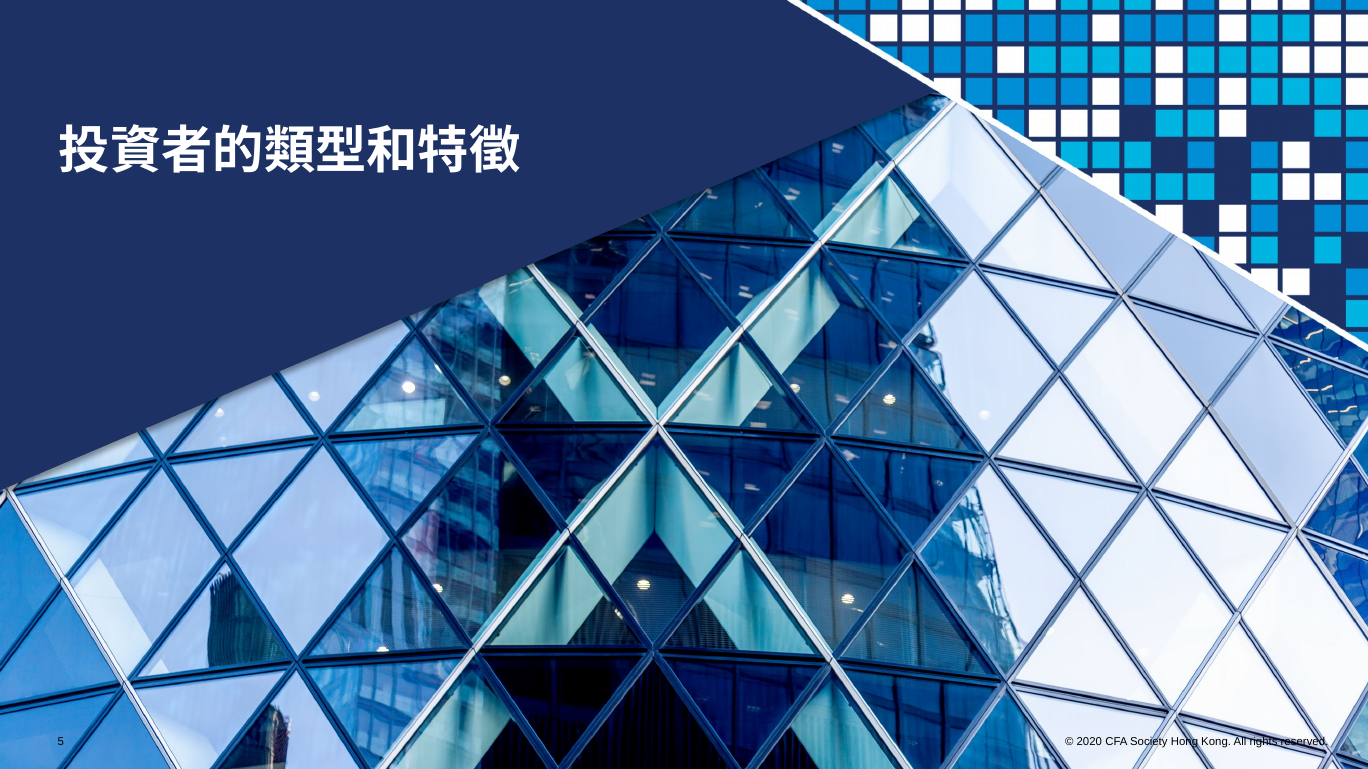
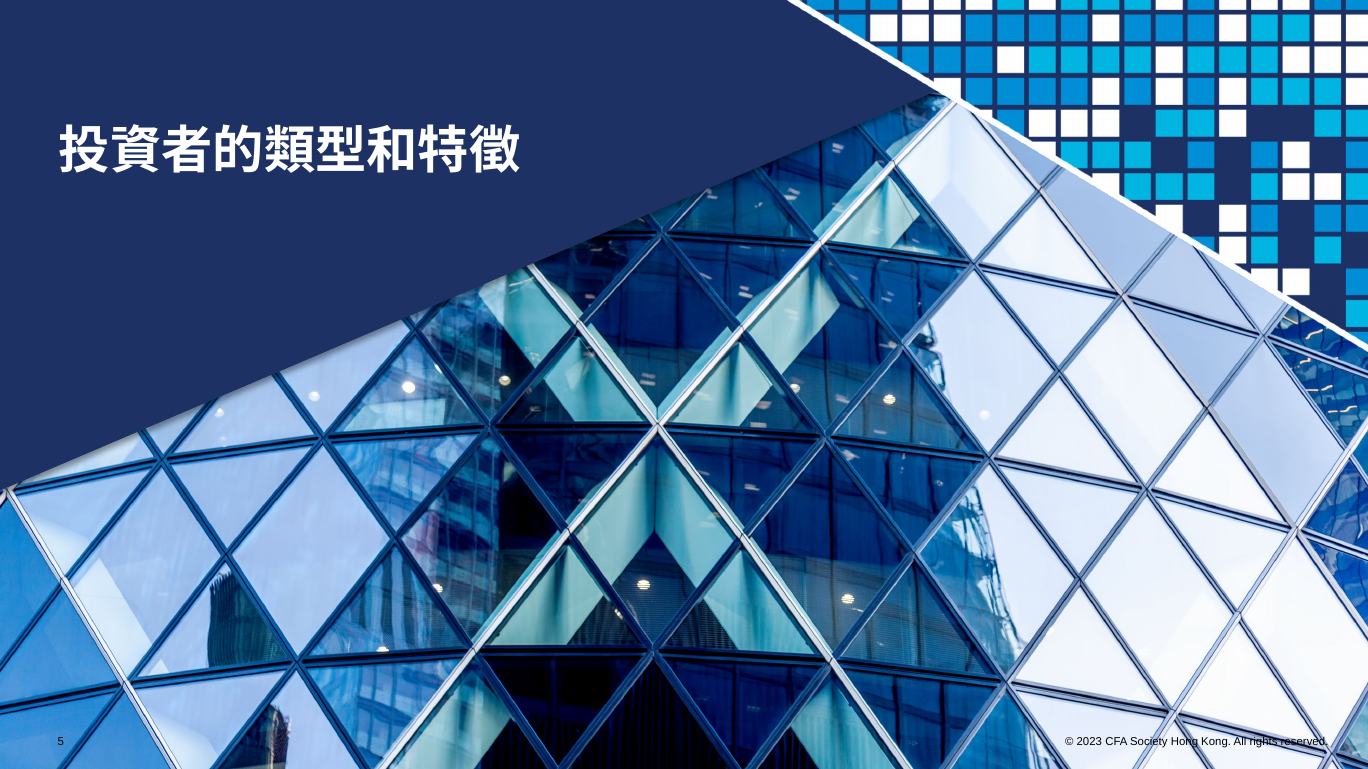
2020: 2020 -> 2023 (1089, 742)
